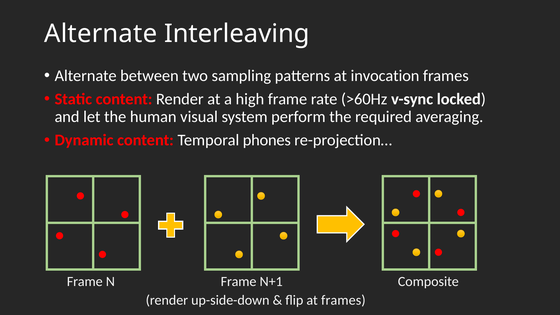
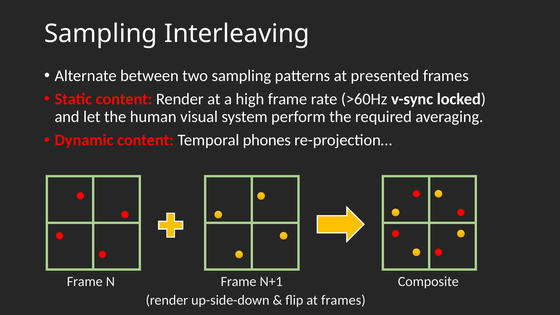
Alternate: Alternate -> Sampling (101, 34)
invocation: invocation -> presented (385, 76)
